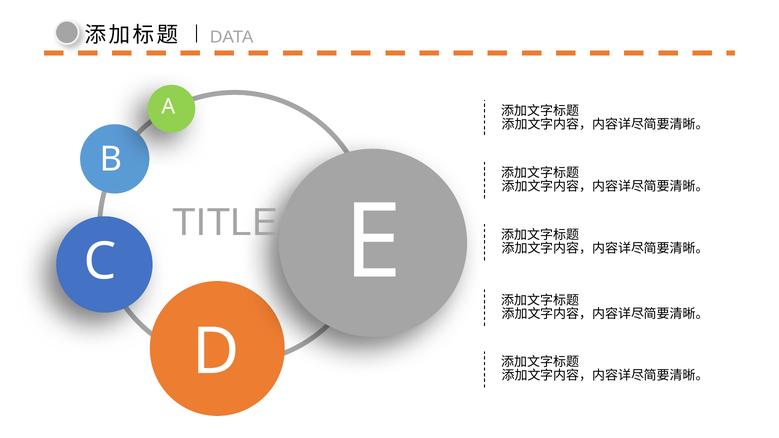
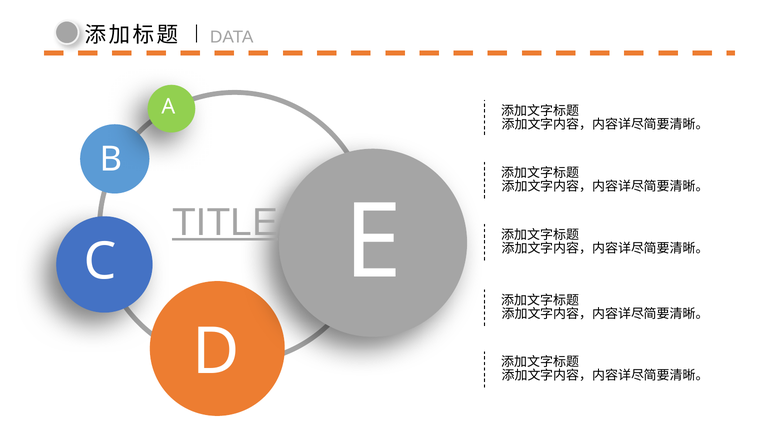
TITLE underline: none -> present (225, 223)
